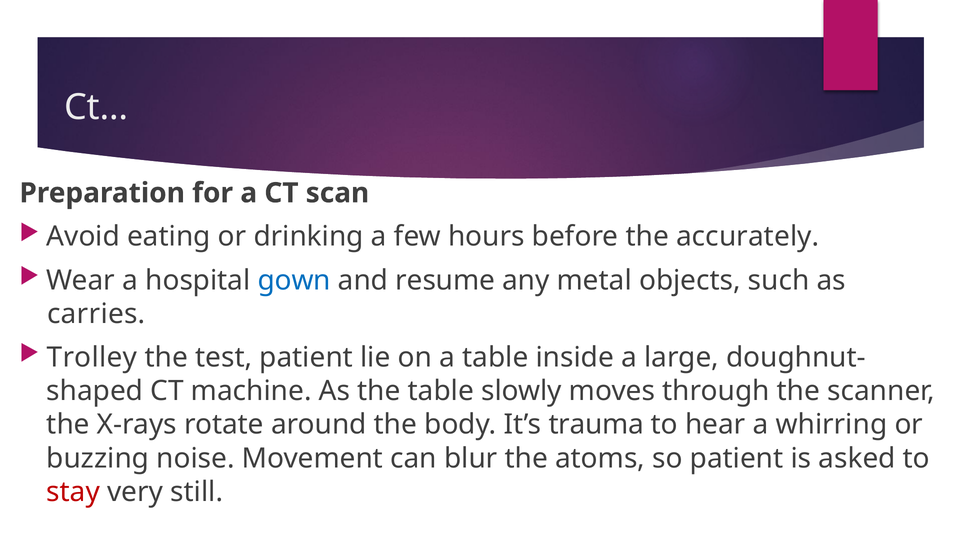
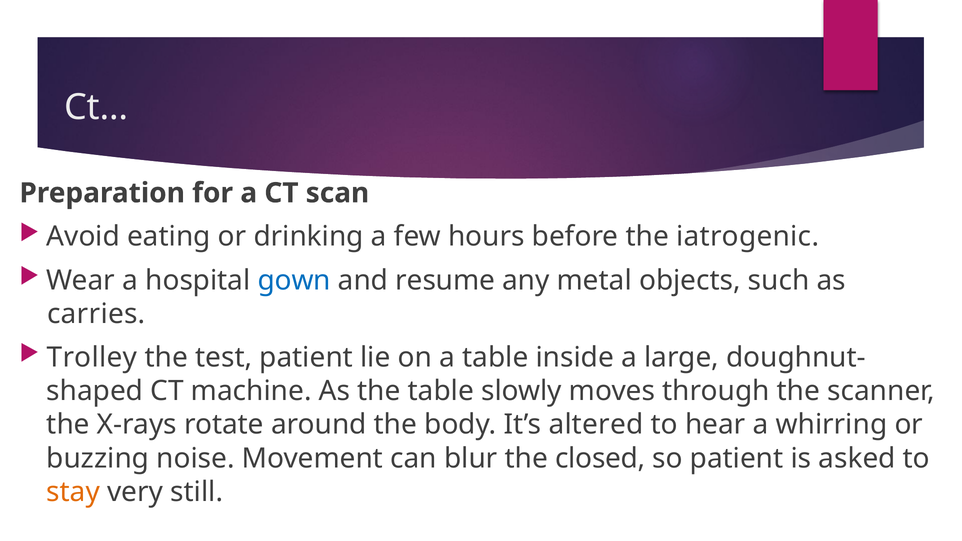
accurately: accurately -> iatrogenic (748, 237)
trauma: trauma -> altered (596, 425)
atoms: atoms -> closed (600, 458)
stay colour: red -> orange (73, 492)
